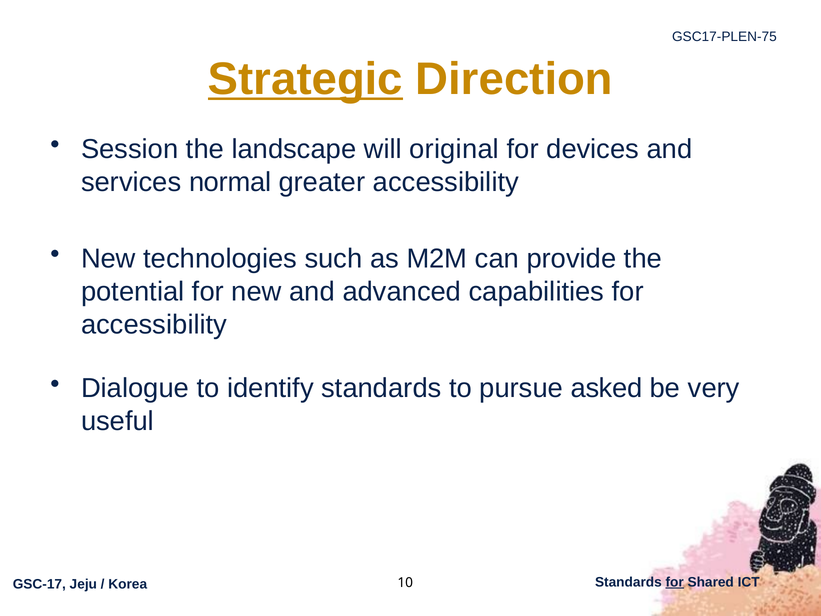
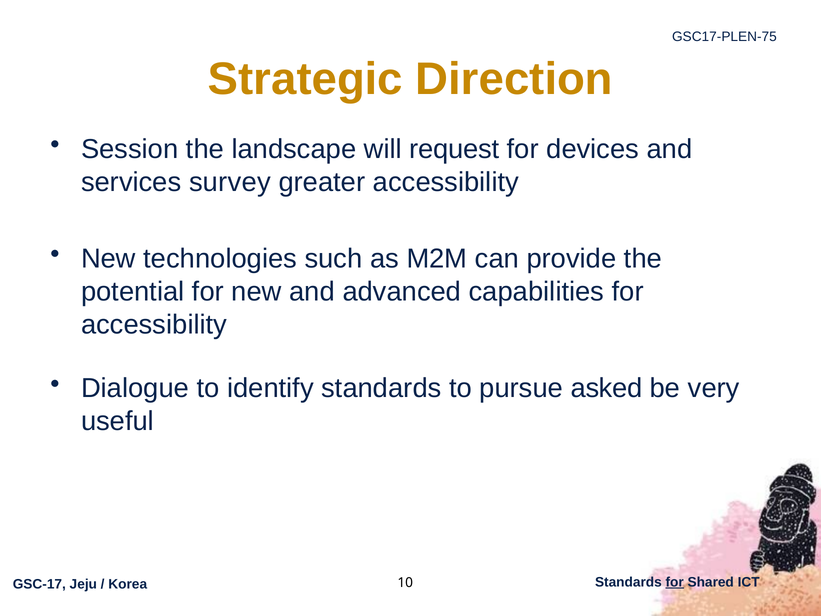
Strategic underline: present -> none (305, 79)
original: original -> request (454, 149)
normal: normal -> survey (230, 182)
